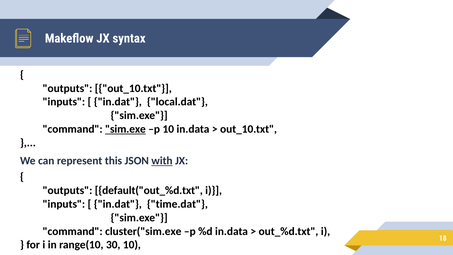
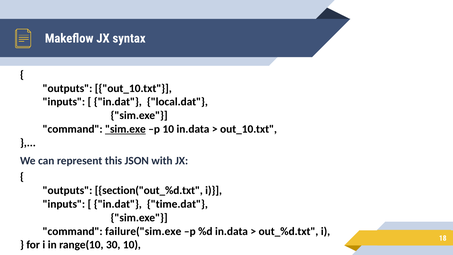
with underline: present -> none (162, 161)
default("out_%d.txt: default("out_%d.txt -> section("out_%d.txt (149, 190)
cluster("sim.exe: cluster("sim.exe -> failure("sim.exe (143, 231)
